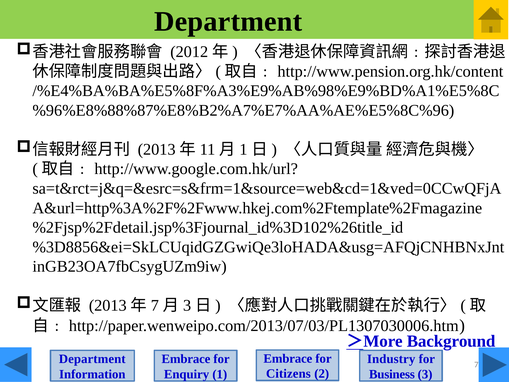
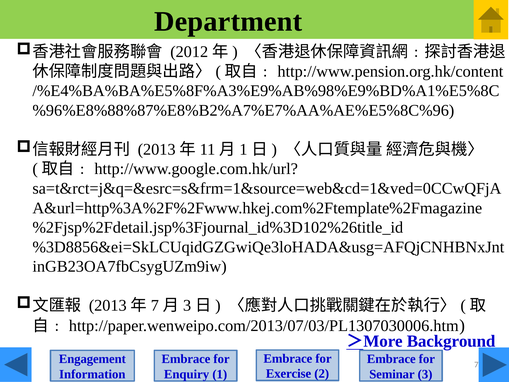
Department: Department -> Engagement (92, 359)
Industry: Industry -> Embrace (391, 359)
Citizens: Citizens -> Exercise (289, 374)
Business: Business -> Seminar (392, 374)
